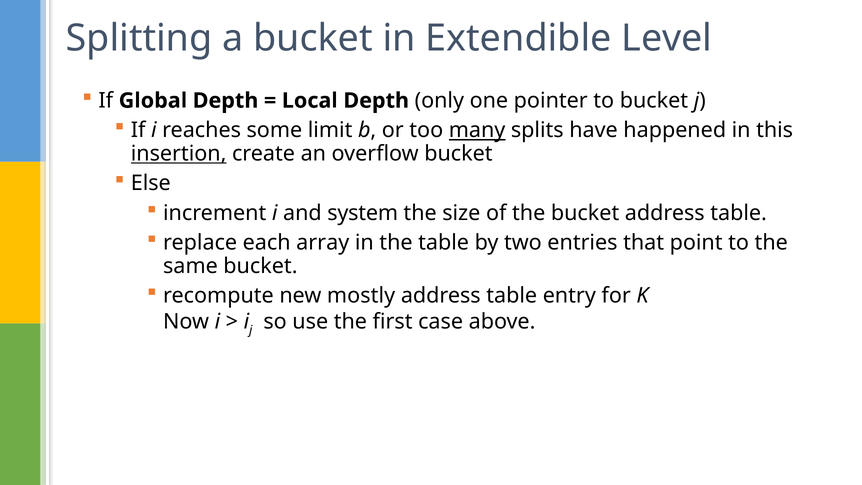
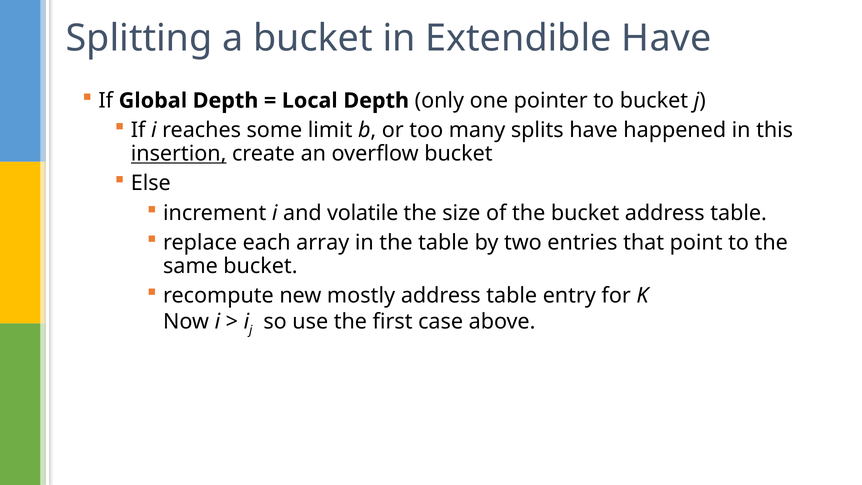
Extendible Level: Level -> Have (667, 38)
many underline: present -> none (477, 130)
system: system -> volatile (363, 213)
